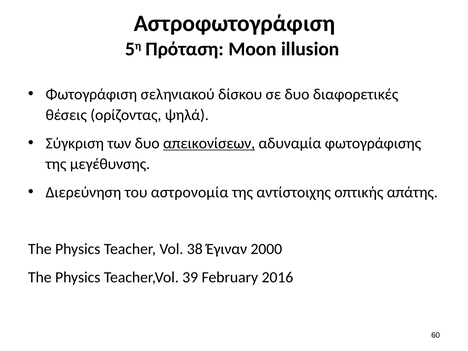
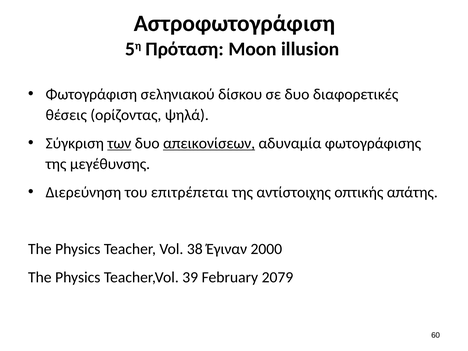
των underline: none -> present (119, 143)
αστρονομία: αστρονομία -> επιτρέπεται (190, 192)
2016: 2016 -> 2079 (277, 277)
